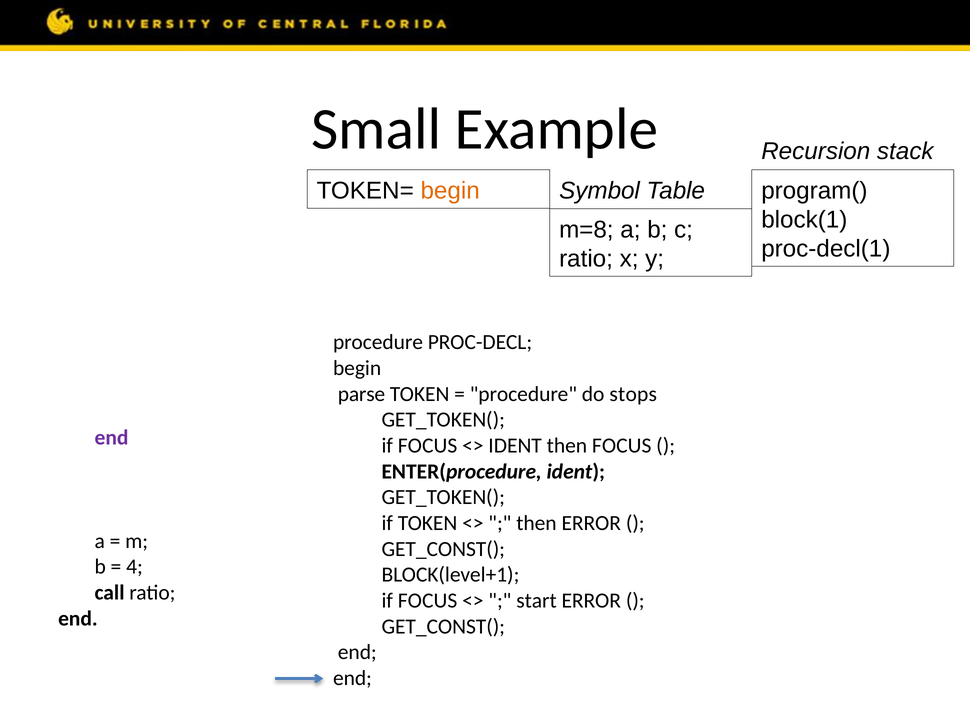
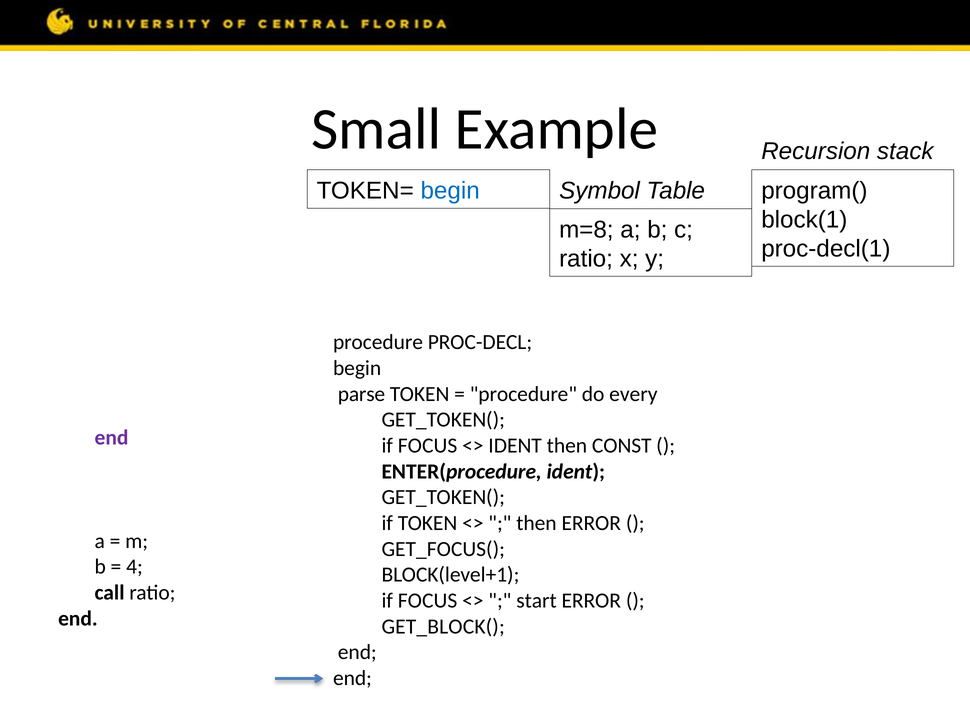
begin colour: orange -> blue (450, 191)
stops: stops -> every (633, 394)
then FOCUS: FOCUS -> CONST (622, 446)
GET_CONST(: GET_CONST( -> GET_FOCUS( (443, 549)
GET_CONST(: GET_CONST( -> GET_BLOCK( (443, 627)
